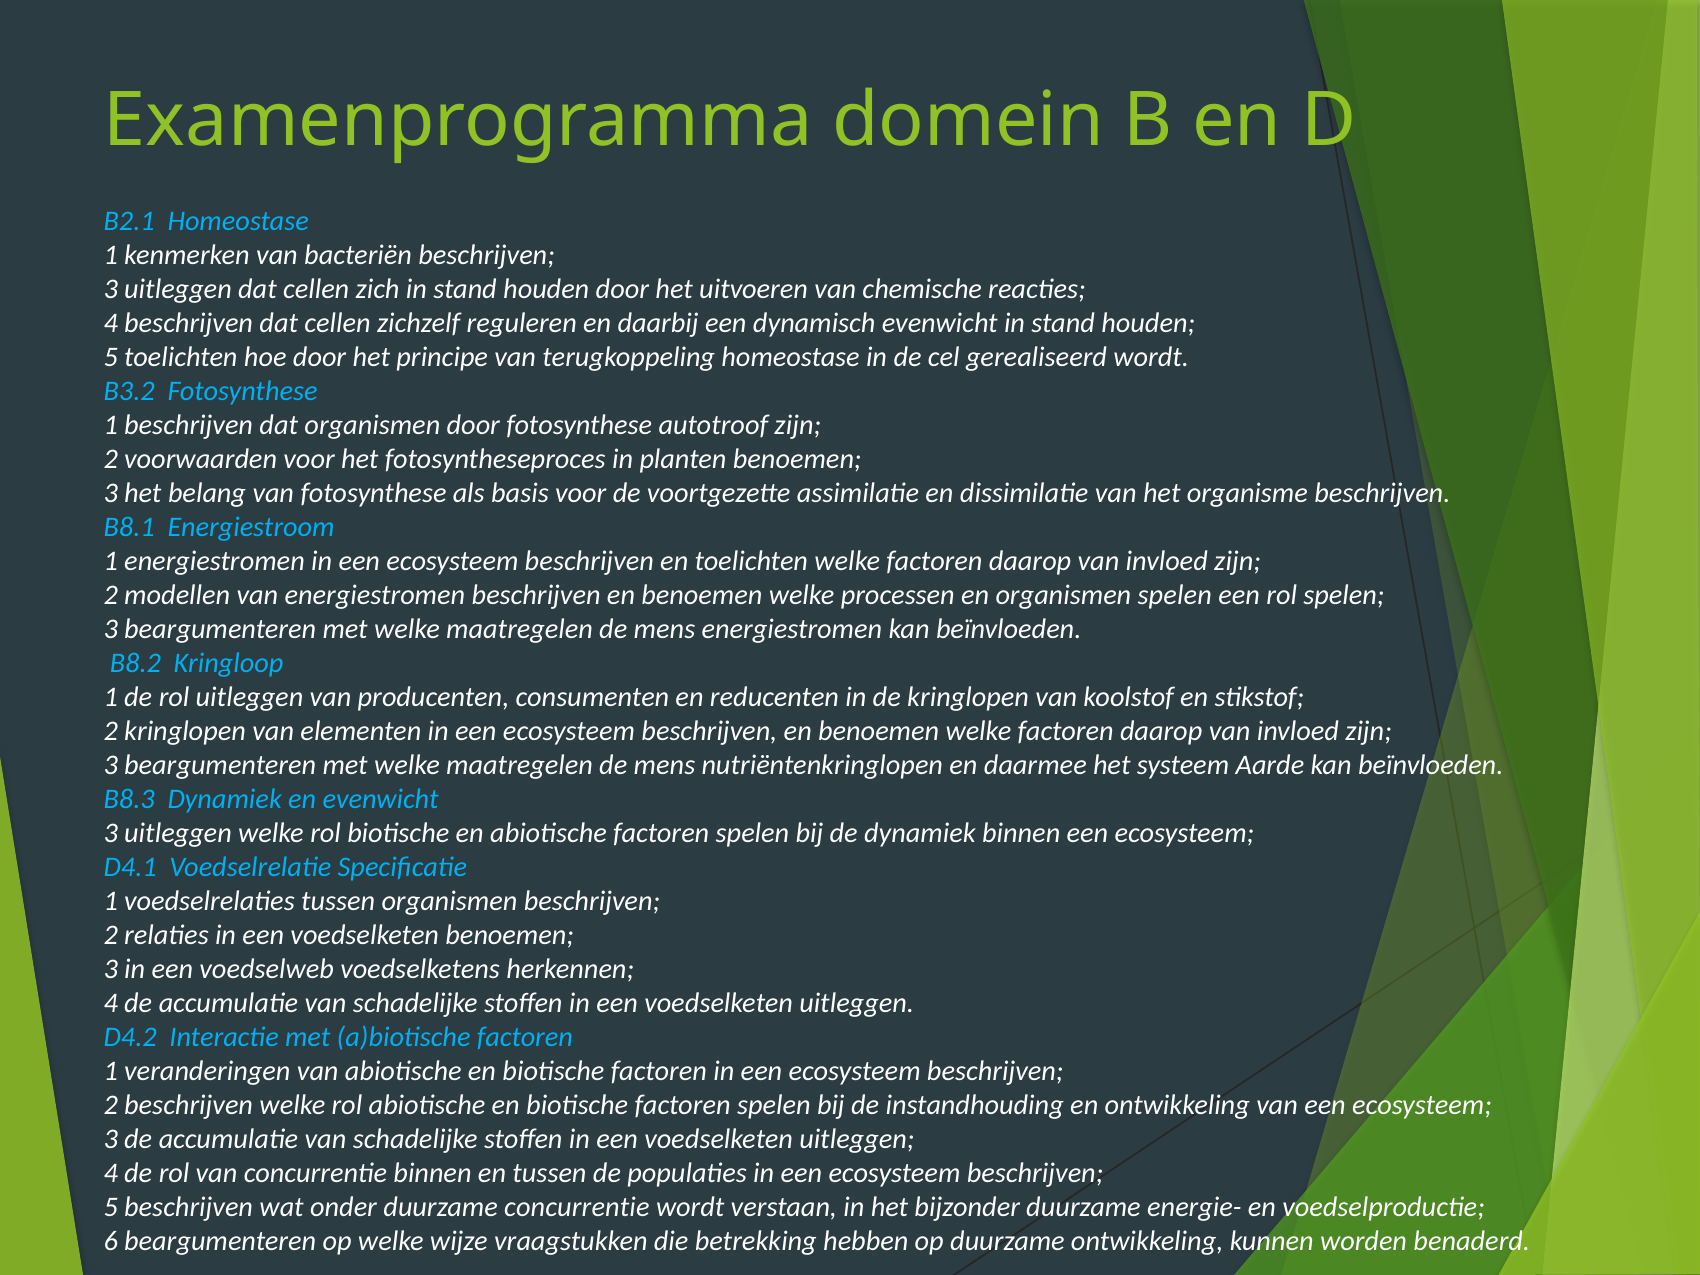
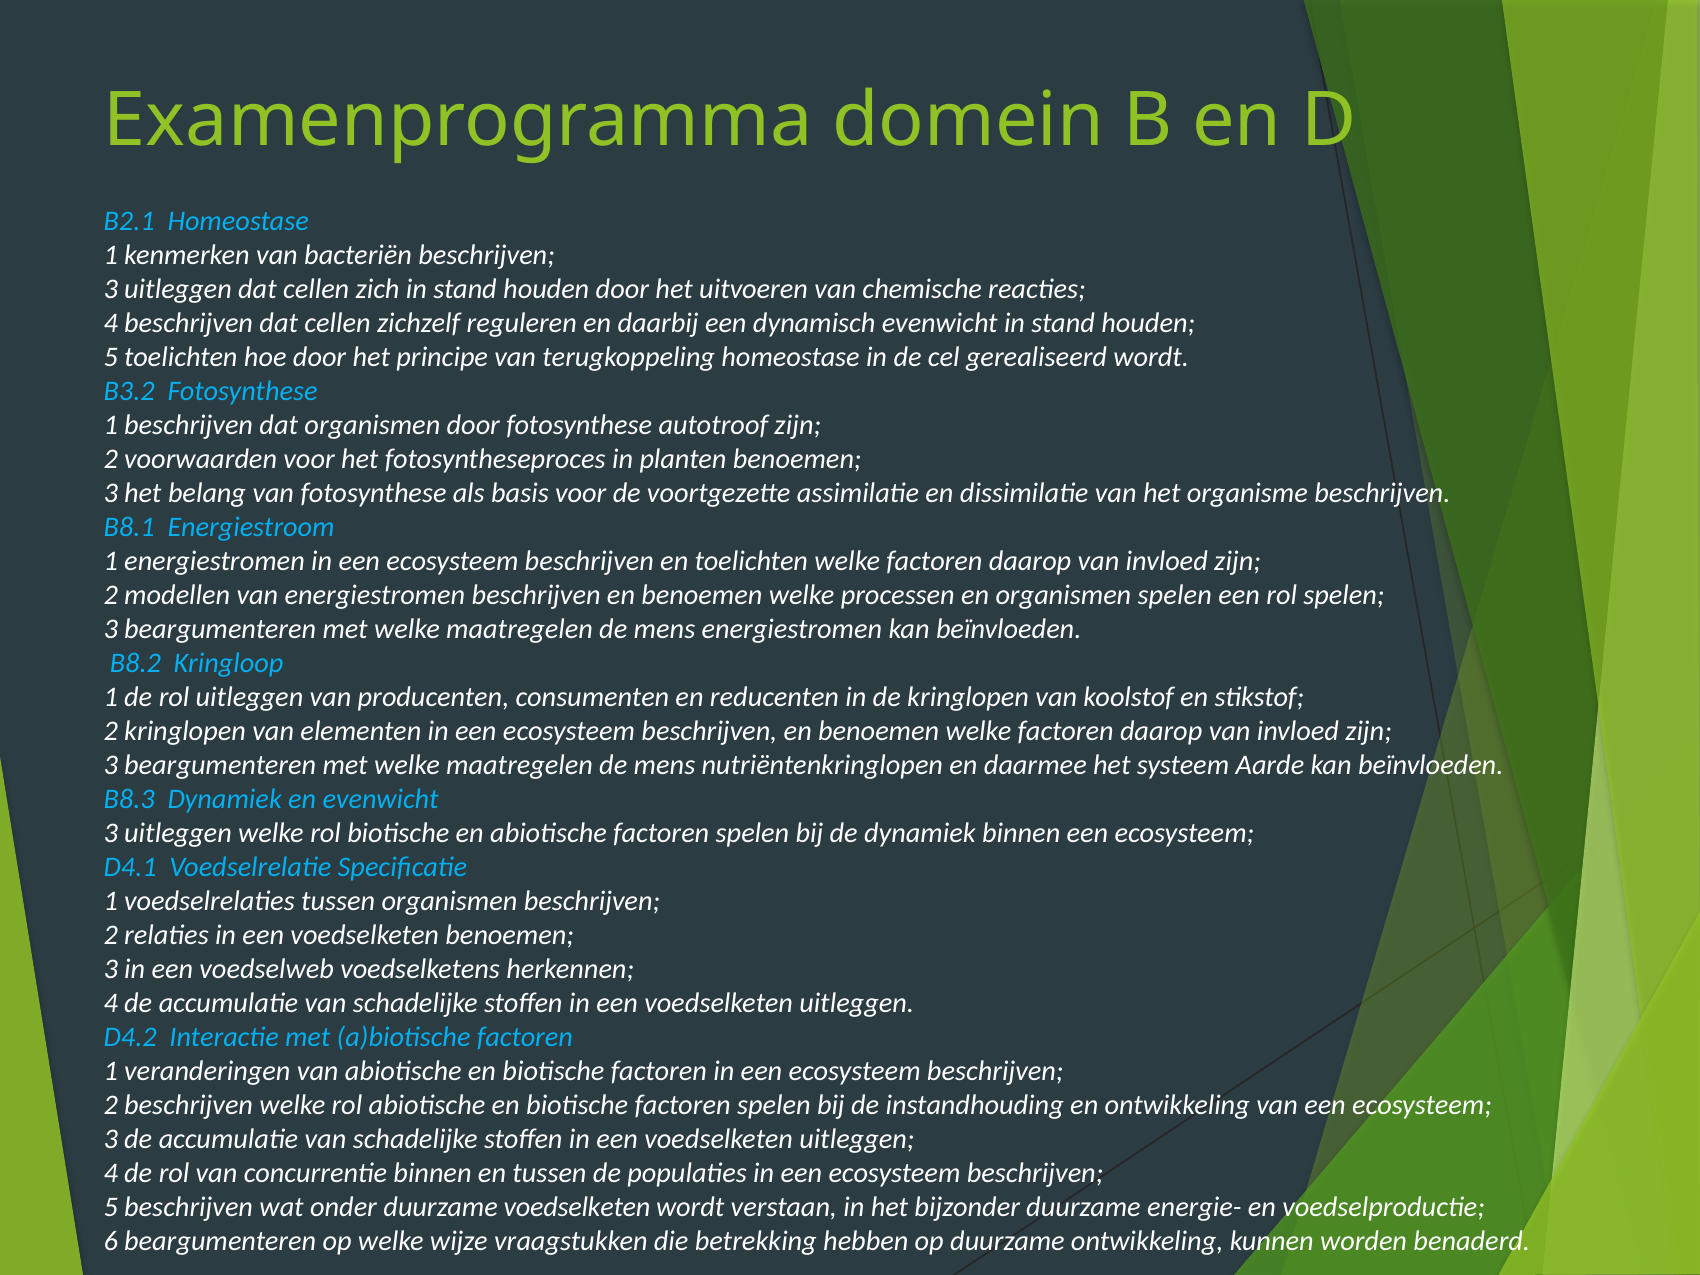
duurzame concurrentie: concurrentie -> voedselketen (577, 1207)
